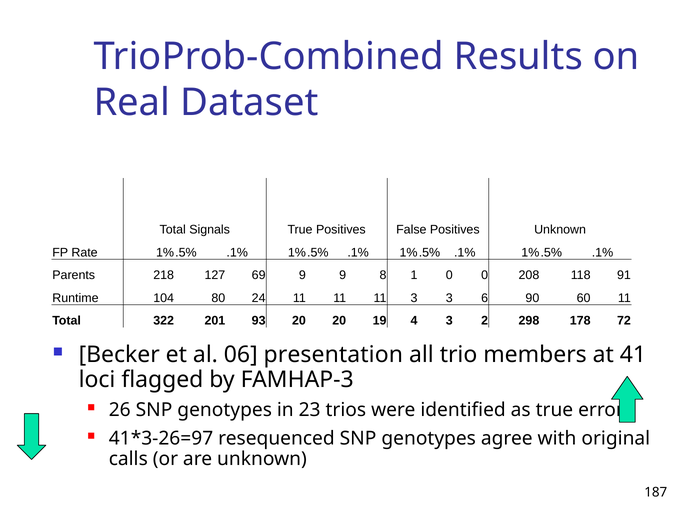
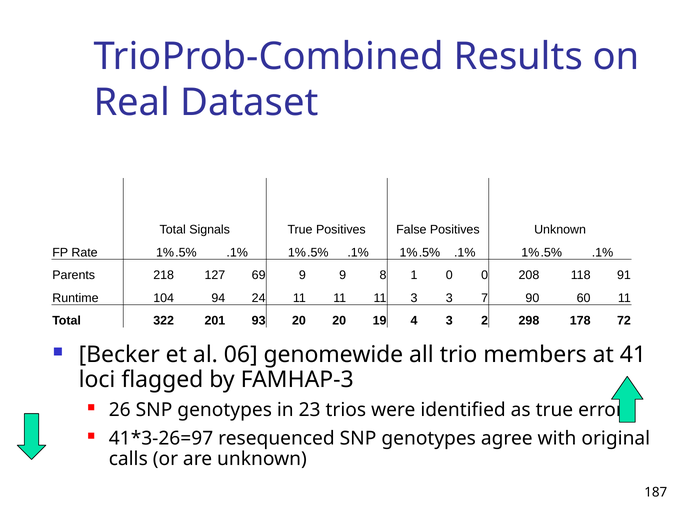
80: 80 -> 94 (218, 298)
6: 6 -> 7 (485, 298)
presentation: presentation -> genomewide (333, 354)
